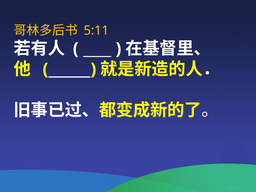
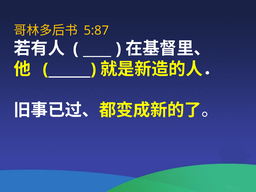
5:11: 5:11 -> 5:87 (96, 31)
